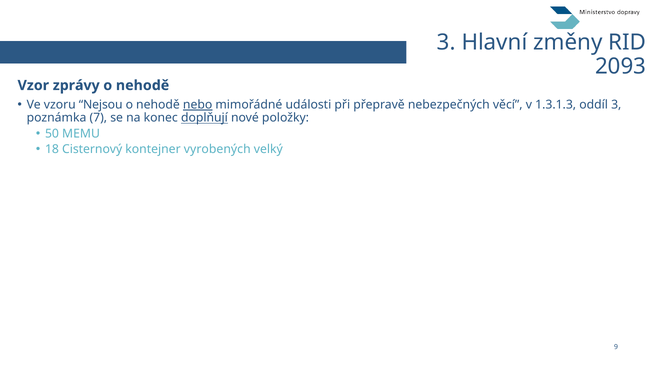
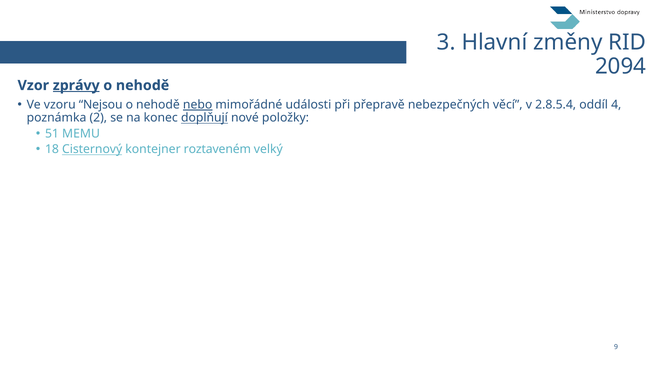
2093: 2093 -> 2094 (621, 66)
zprávy underline: none -> present (76, 85)
1.3.1.3: 1.3.1.3 -> 2.8.5.4 (556, 105)
oddíl 3: 3 -> 4 (616, 105)
7: 7 -> 2 (98, 118)
50: 50 -> 51 (52, 134)
Cisternový underline: none -> present (92, 149)
vyrobených: vyrobených -> roztaveném (217, 149)
